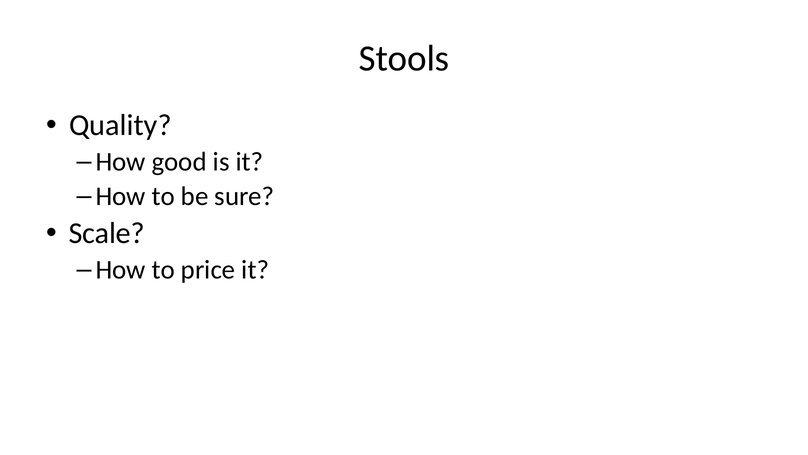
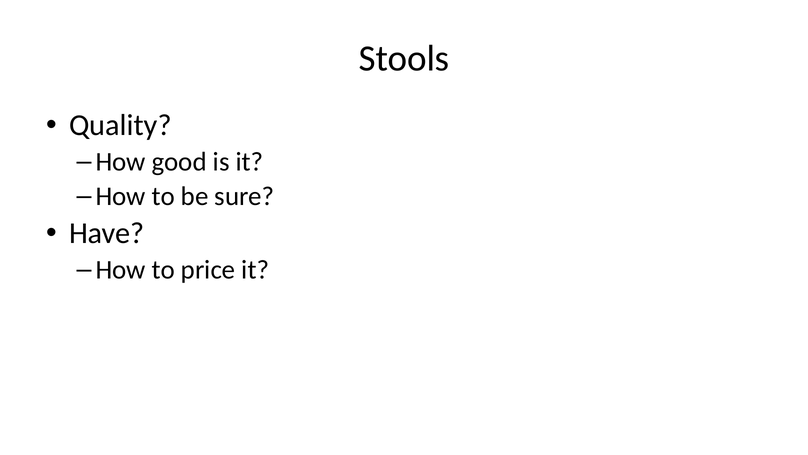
Scale: Scale -> Have (107, 233)
